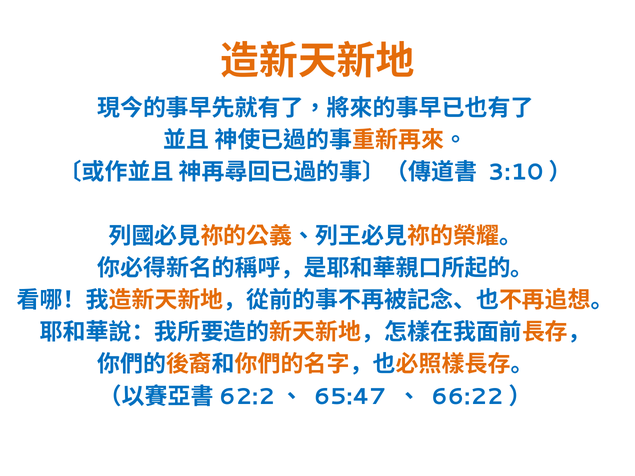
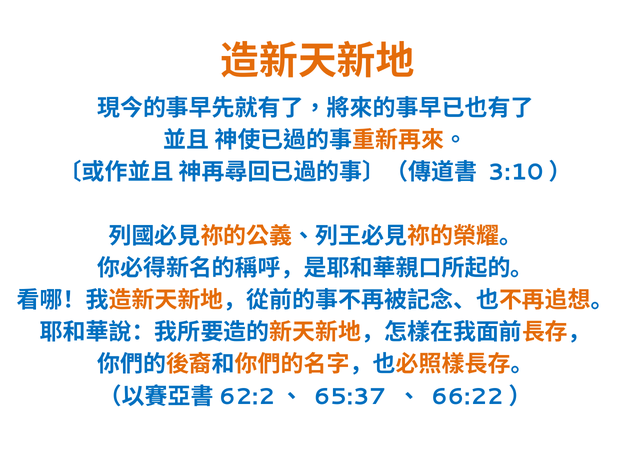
65:47: 65:47 -> 65:37 (350, 397)
